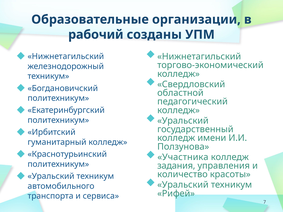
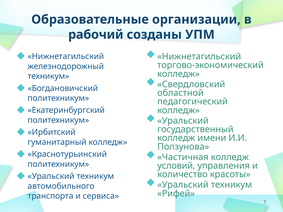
Участника: Участника -> Частичная (183, 157)
задания: задания -> условий (176, 166)
